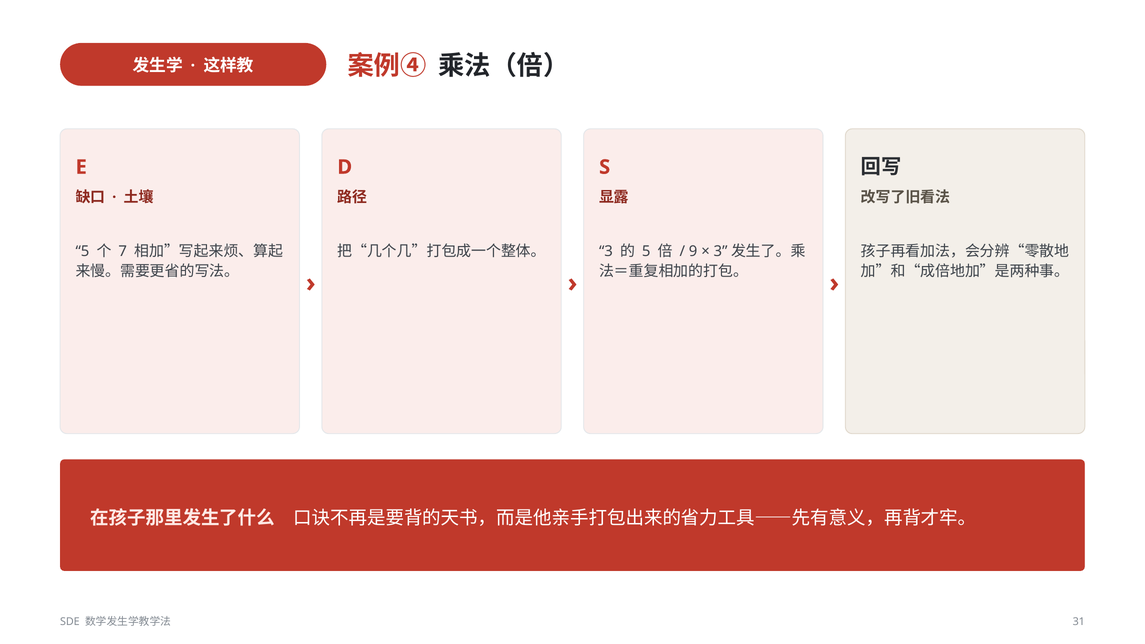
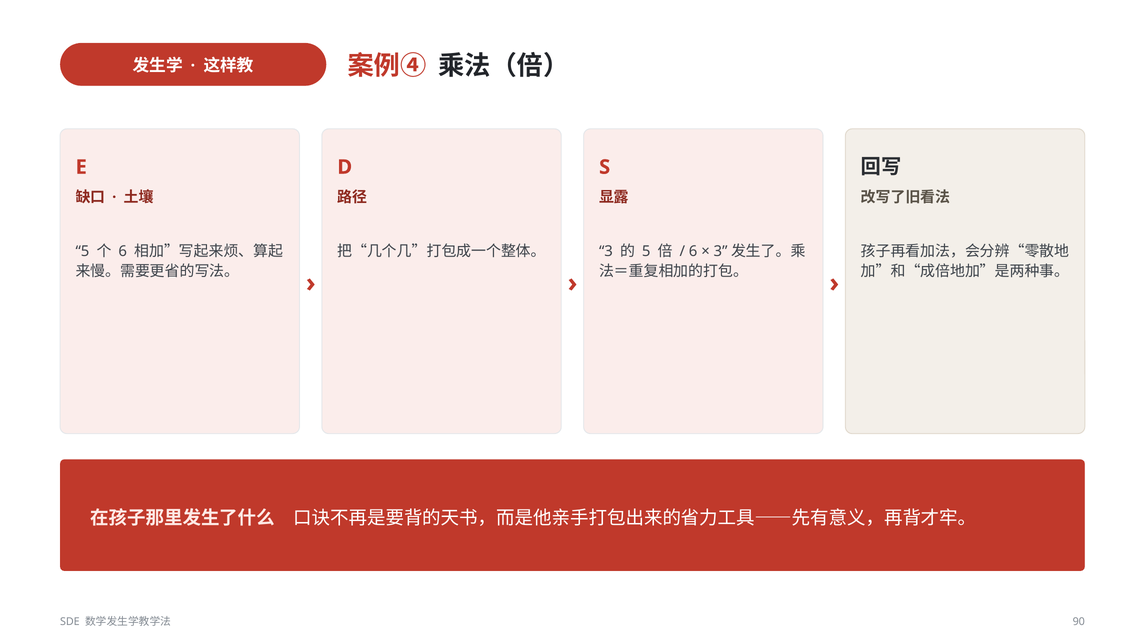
7: 7 -> 6 (123, 251)
9: 9 -> 6 (693, 251)
31: 31 -> 90 (1079, 622)
